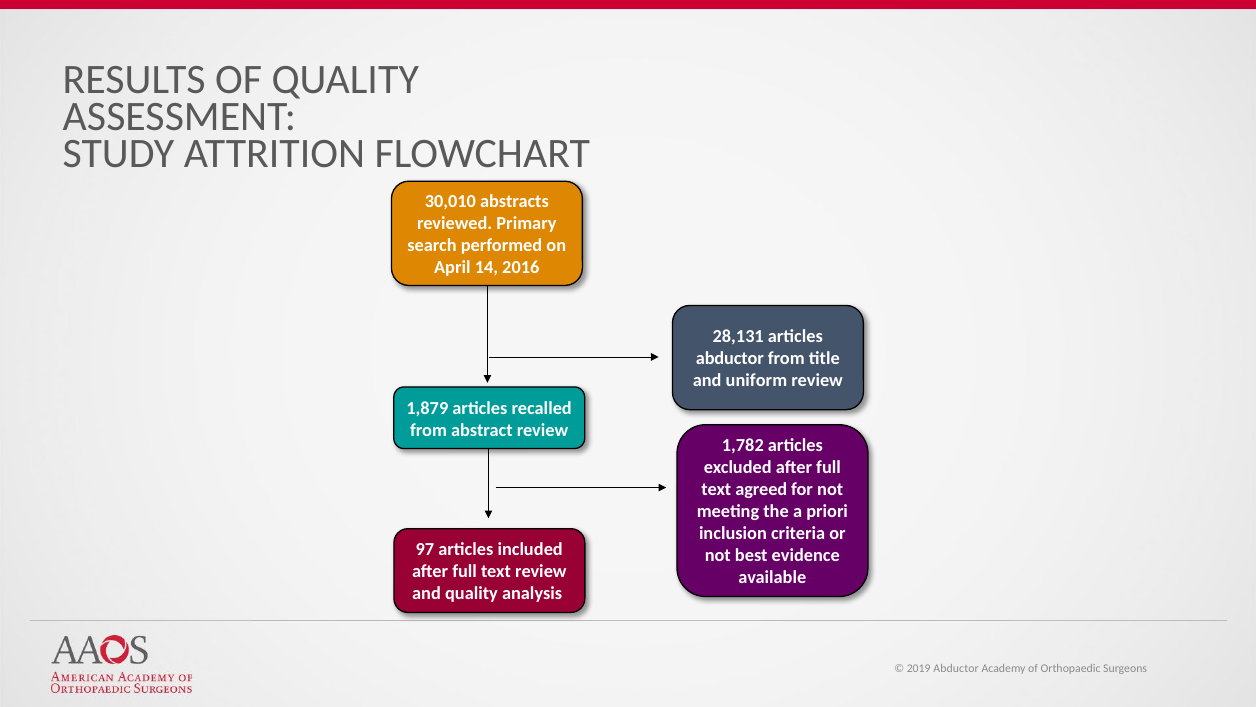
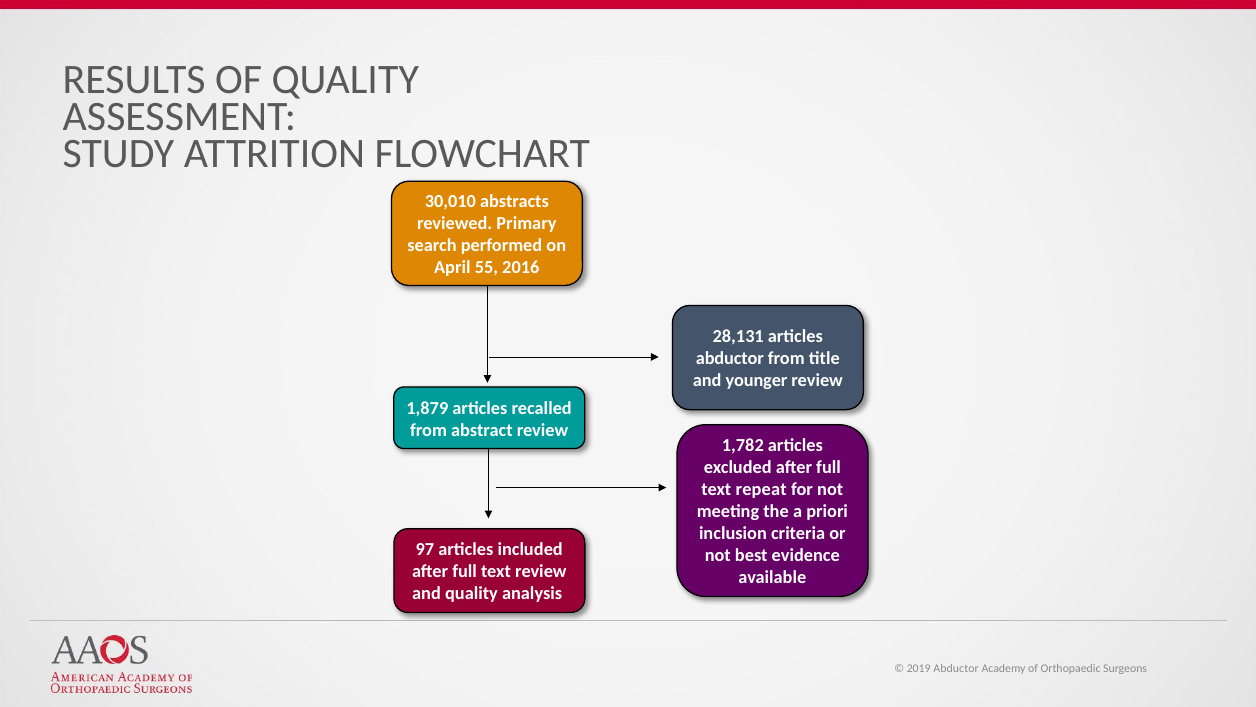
14: 14 -> 55 (486, 267)
uniform: uniform -> younger (757, 381)
agreed: agreed -> repeat (761, 490)
